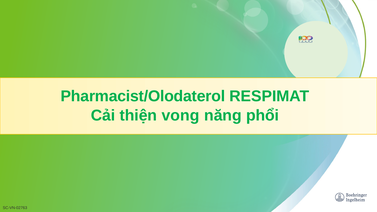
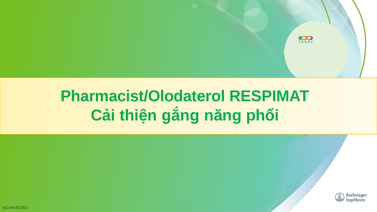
vong: vong -> gắng (181, 116)
